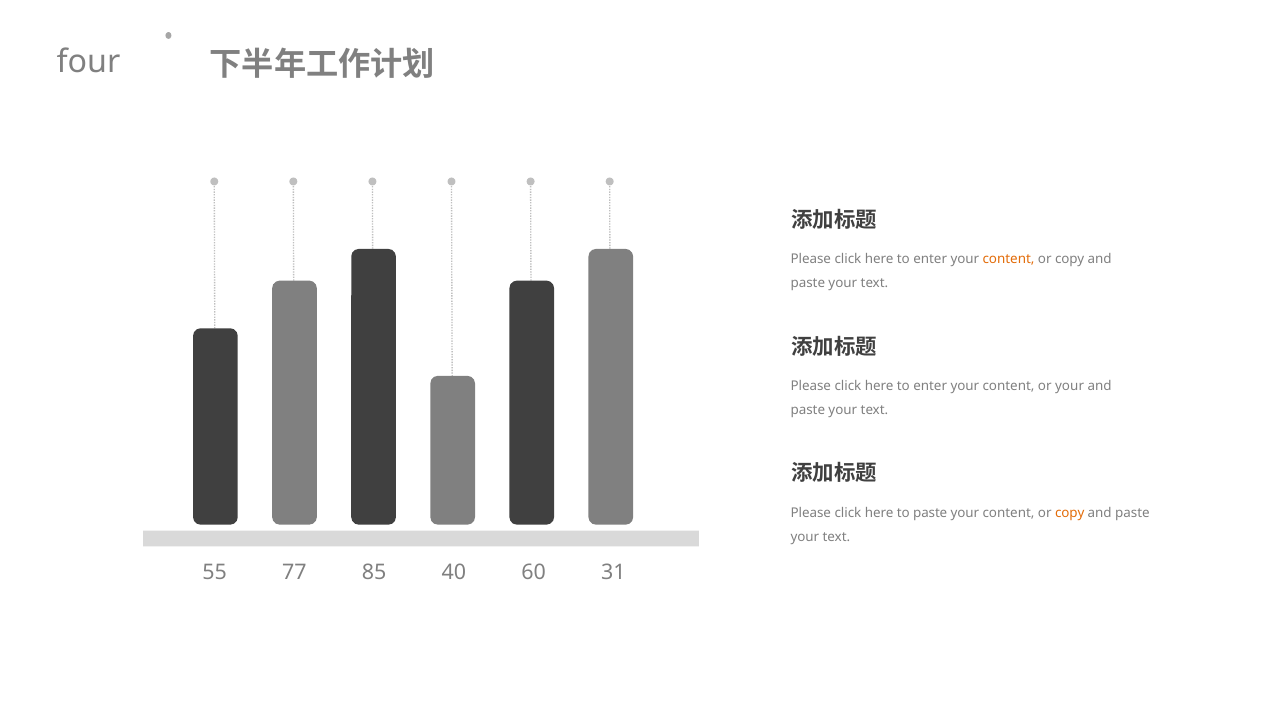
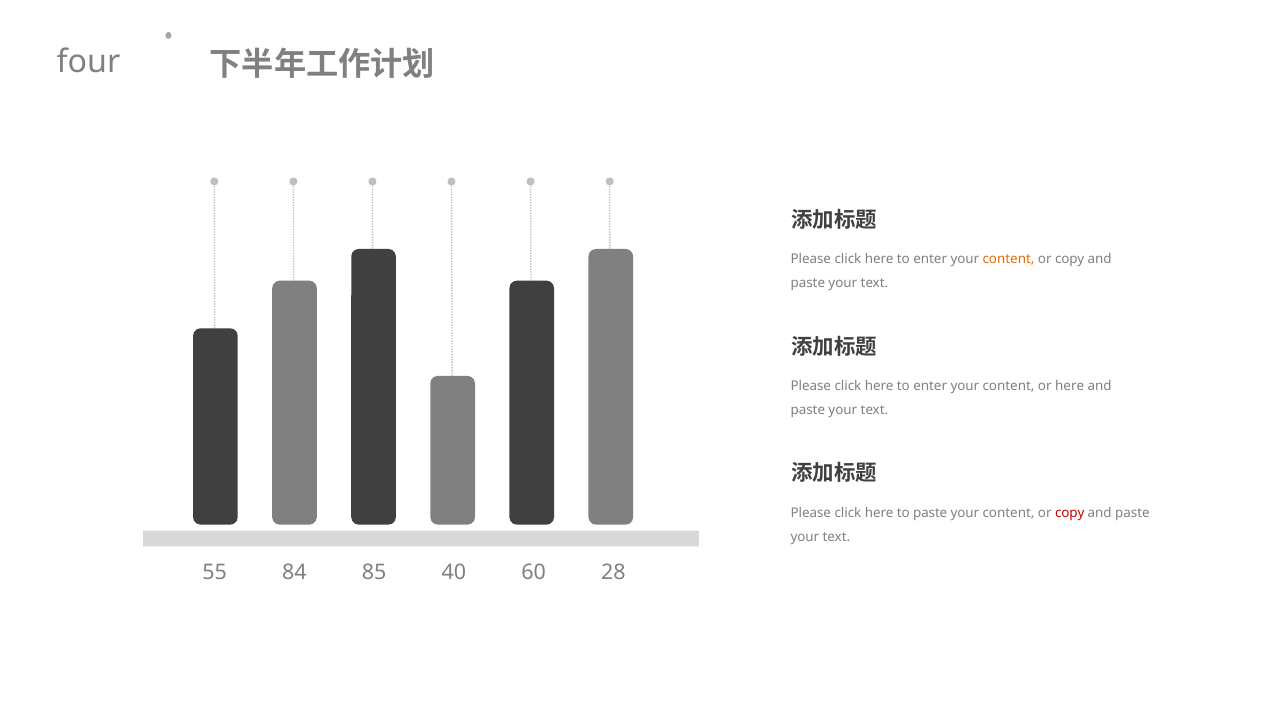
or your: your -> here (1070, 386)
copy colour: orange -> red (1070, 513)
77: 77 -> 84 (294, 573)
31: 31 -> 28 (613, 573)
